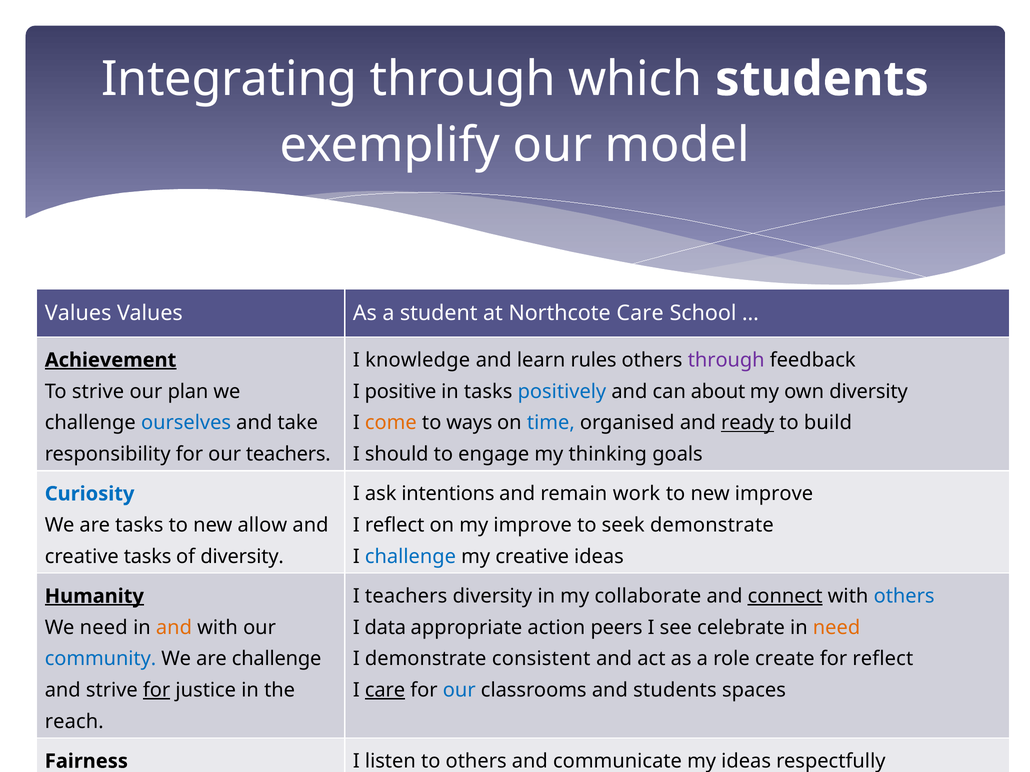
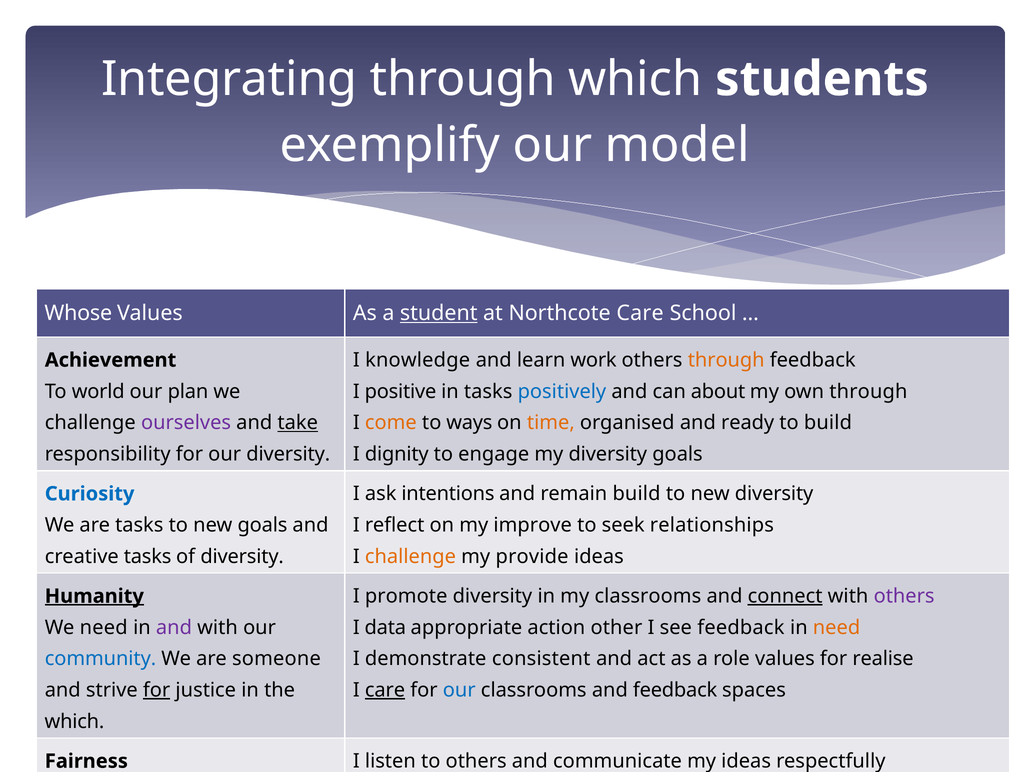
Values: Values -> Whose (78, 313)
student underline: none -> present (439, 313)
learn rules: rules -> work (594, 360)
through colour: purple -> orange (726, 360)
Achievement underline: present -> none (111, 360)
To strive: strive -> world (98, 392)
own diversity: diversity -> through (868, 392)
ourselves colour: blue -> purple (186, 423)
take underline: none -> present (298, 423)
time colour: blue -> orange (551, 423)
ready underline: present -> none (748, 423)
our teachers: teachers -> diversity (288, 454)
should: should -> dignity (397, 454)
my thinking: thinking -> diversity (608, 454)
remain work: work -> build (637, 494)
new improve: improve -> diversity (774, 494)
new allow: allow -> goals (262, 525)
seek demonstrate: demonstrate -> relationships (712, 525)
challenge colour: blue -> orange (410, 557)
my creative: creative -> provide (532, 557)
I teachers: teachers -> promote (406, 597)
my collaborate: collaborate -> classrooms (648, 597)
others colour: blue -> purple (904, 597)
and colour: orange -> purple (174, 628)
action peers: peers -> other (616, 628)
see celebrate: celebrate -> feedback (741, 628)
are challenge: challenge -> someone (276, 659)
role create: create -> values (785, 659)
for reflect: reflect -> realise (883, 659)
and students: students -> feedback (675, 691)
reach: reach -> which (74, 722)
